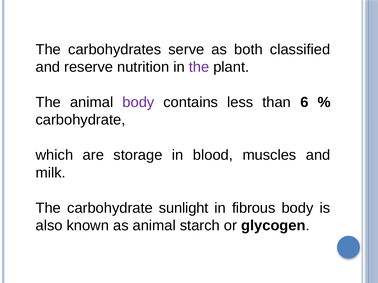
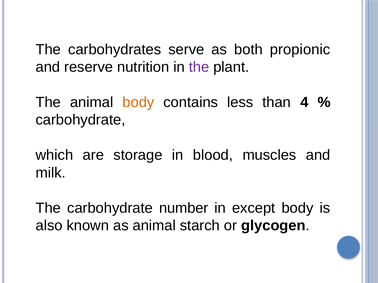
classified: classified -> propionic (300, 49)
body colour: purple -> orange (138, 102)
6: 6 -> 4 (304, 102)
sunlight: sunlight -> number (184, 208)
fibrous: fibrous -> except (254, 208)
